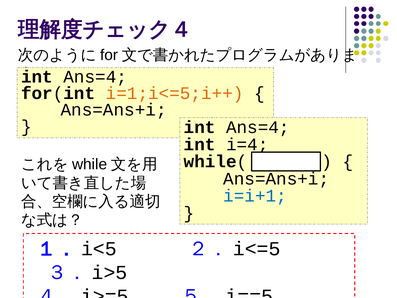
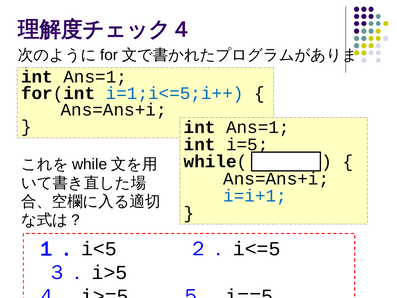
Ans=4: Ans=4 -> Ans=1 (95, 77)
i=1;i<=5;i++ colour: orange -> blue (175, 93)
Ans=4: Ans=4 -> Ans=1 (258, 127)
i=4: i=4 -> i=5 (247, 144)
